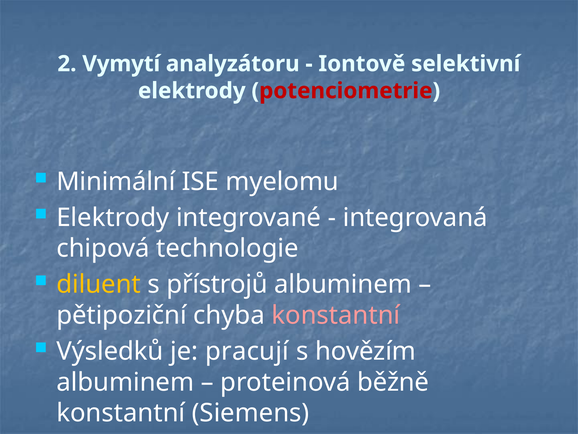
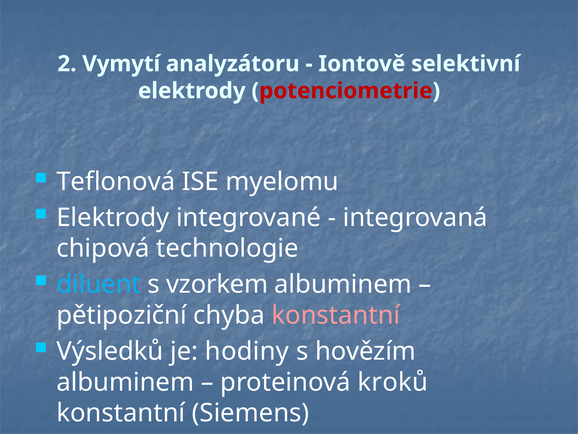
Minimální: Minimální -> Teflonová (116, 181)
diluent colour: yellow -> light blue (99, 284)
přístrojů: přístrojů -> vzorkem (217, 284)
pracují: pracují -> hodiny (247, 351)
běžně: běžně -> kroků (393, 382)
